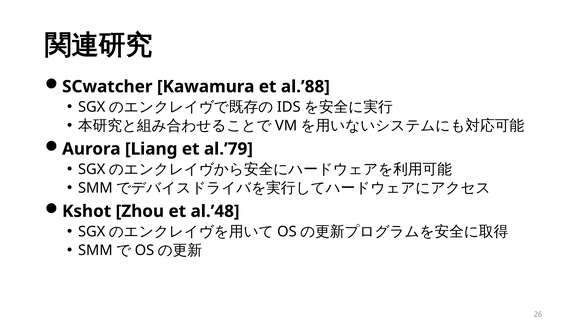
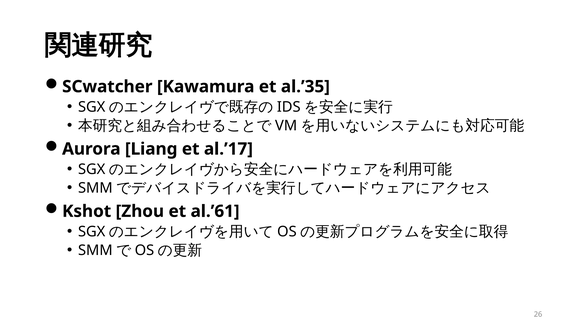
al.’88: al.’88 -> al.’35 (305, 87)
al.’79: al.’79 -> al.’17 (228, 149)
al.’48: al.’48 -> al.’61 (215, 211)
